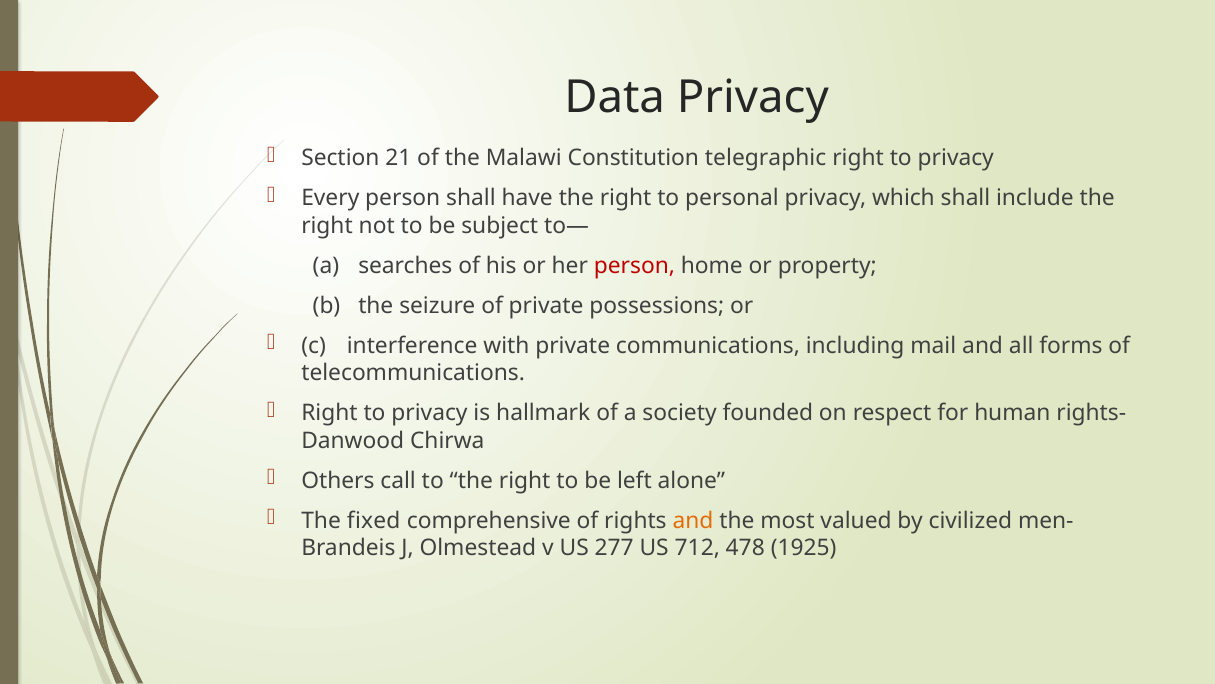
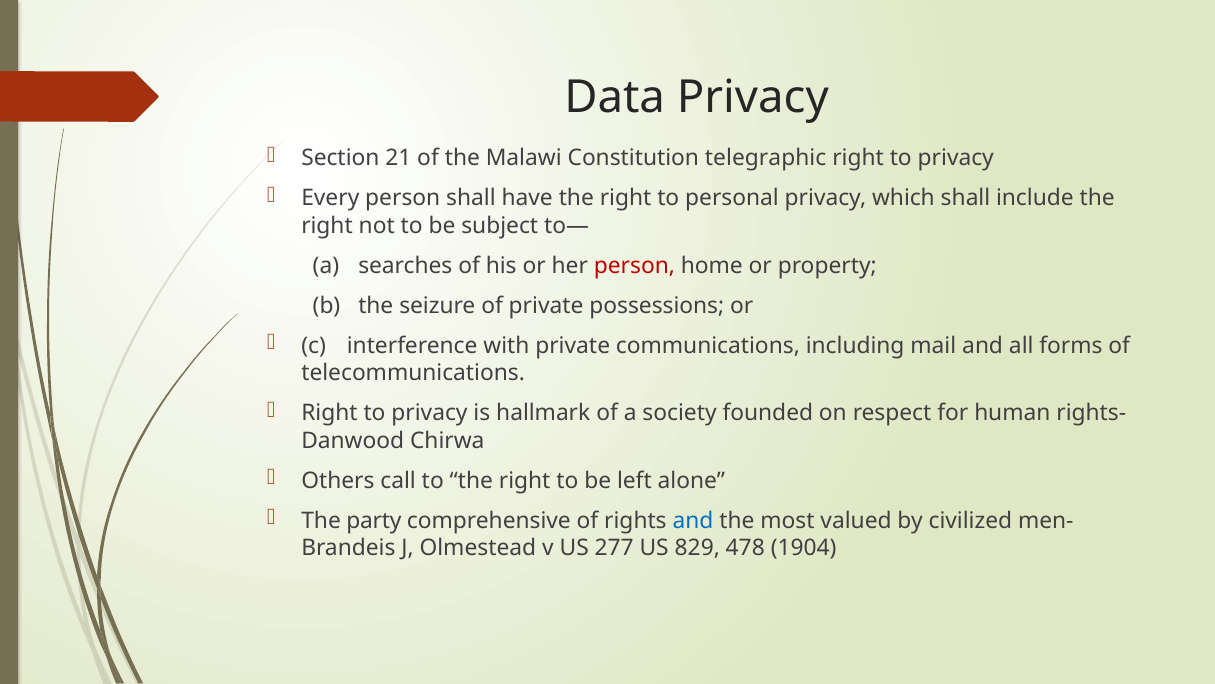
fixed: fixed -> party (374, 520)
and colour: orange -> blue (693, 520)
712: 712 -> 829 (697, 548)
1925: 1925 -> 1904 (804, 548)
